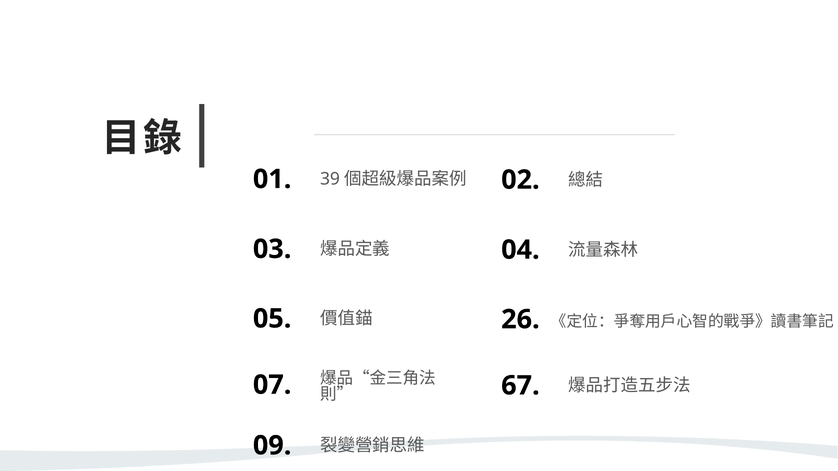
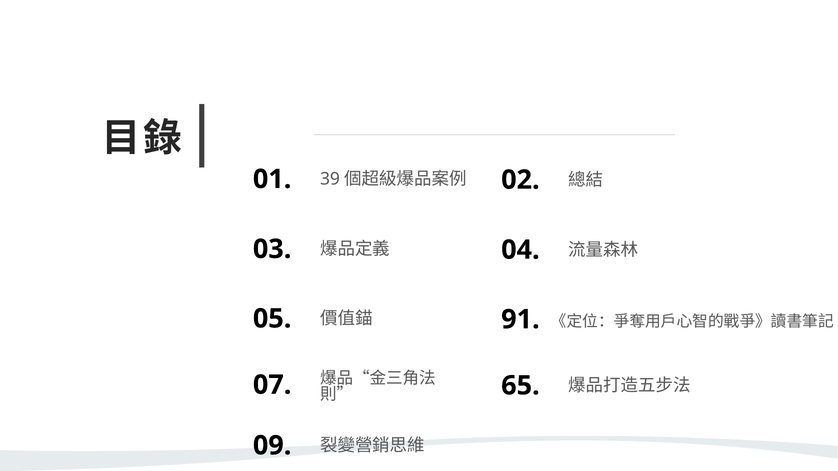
26: 26 -> 91 (520, 320)
67: 67 -> 65 (520, 386)
